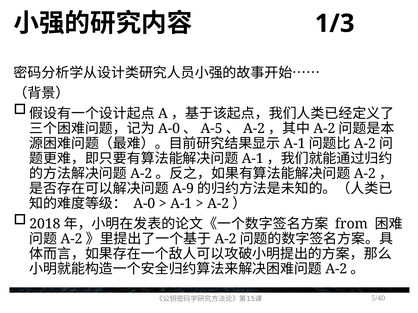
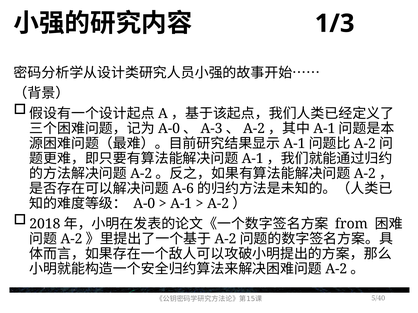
A-5: A-5 -> A-3 (212, 129)
A-2: A-2 -> A-1 (324, 129)
A-9: A-9 -> A-6 (183, 189)
